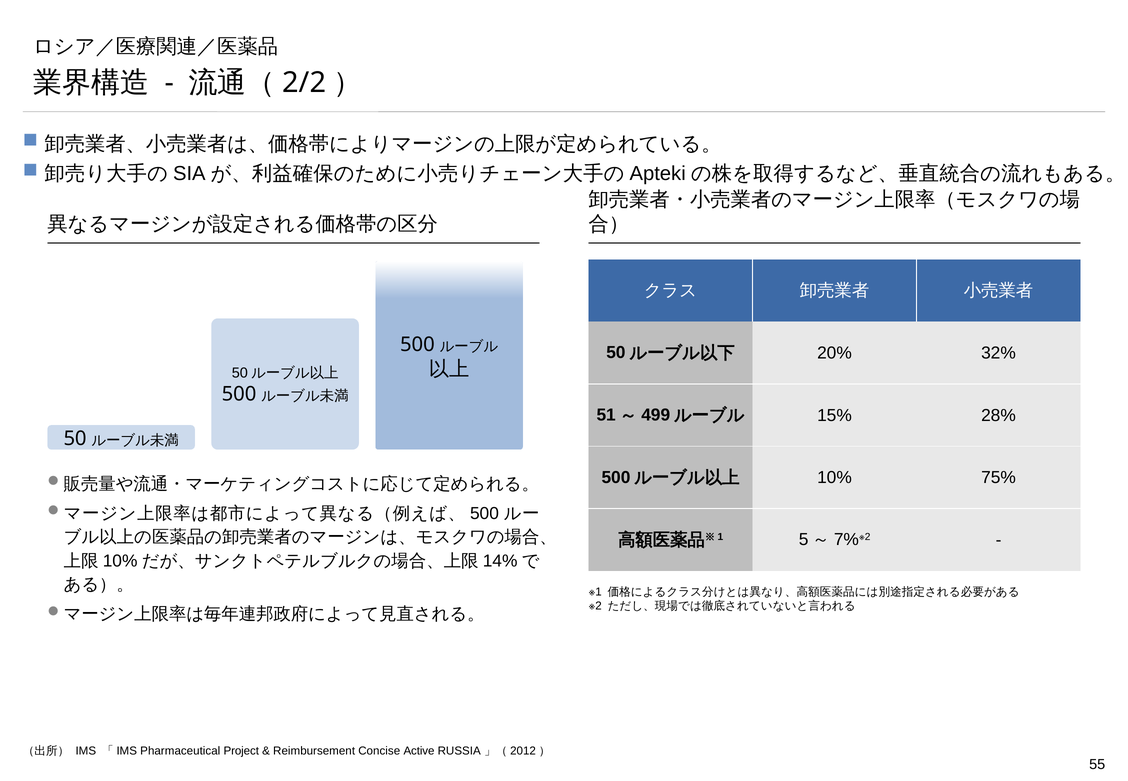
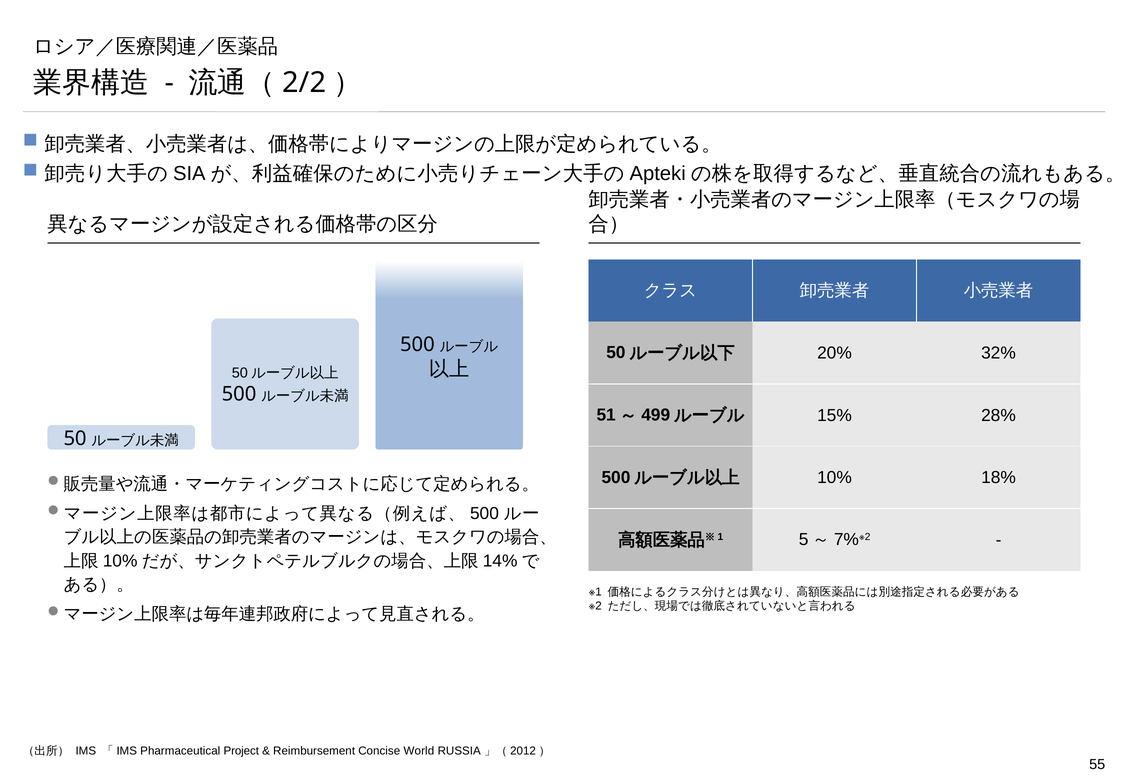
75%: 75% -> 18% (998, 478)
Active: Active -> World (419, 751)
